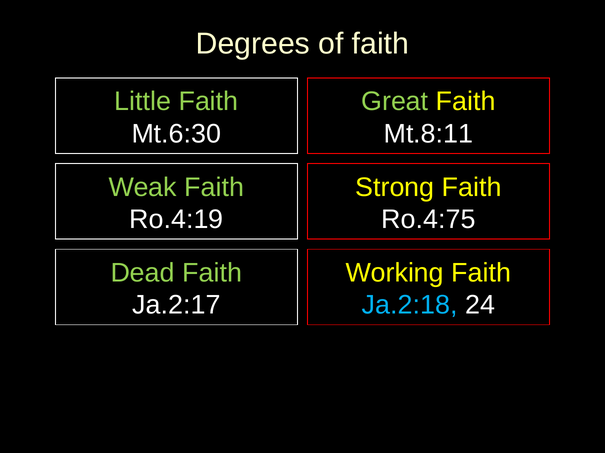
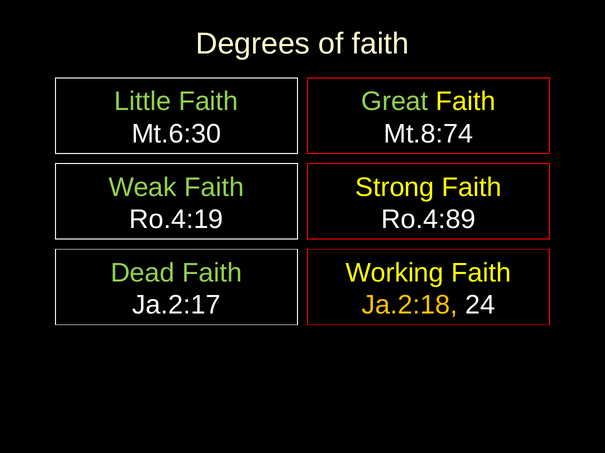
Mt.8:11: Mt.8:11 -> Mt.8:74 (428, 134)
Ro.4:75: Ro.4:75 -> Ro.4:89 (428, 220)
Ja.2:18 colour: light blue -> yellow (410, 305)
